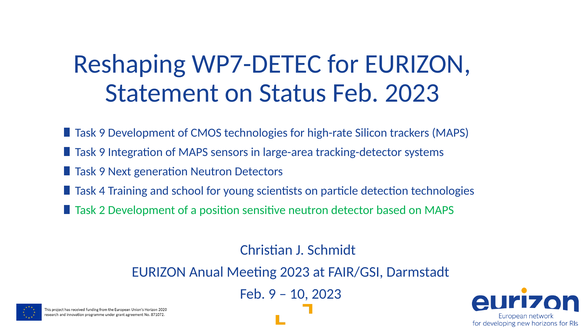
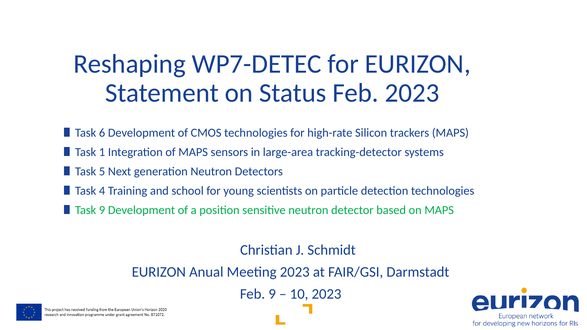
9: 9 -> 6 (102, 133)
9: 9 -> 1 (102, 152)
9: 9 -> 5 (102, 172)
Task 2: 2 -> 9 (102, 210)
